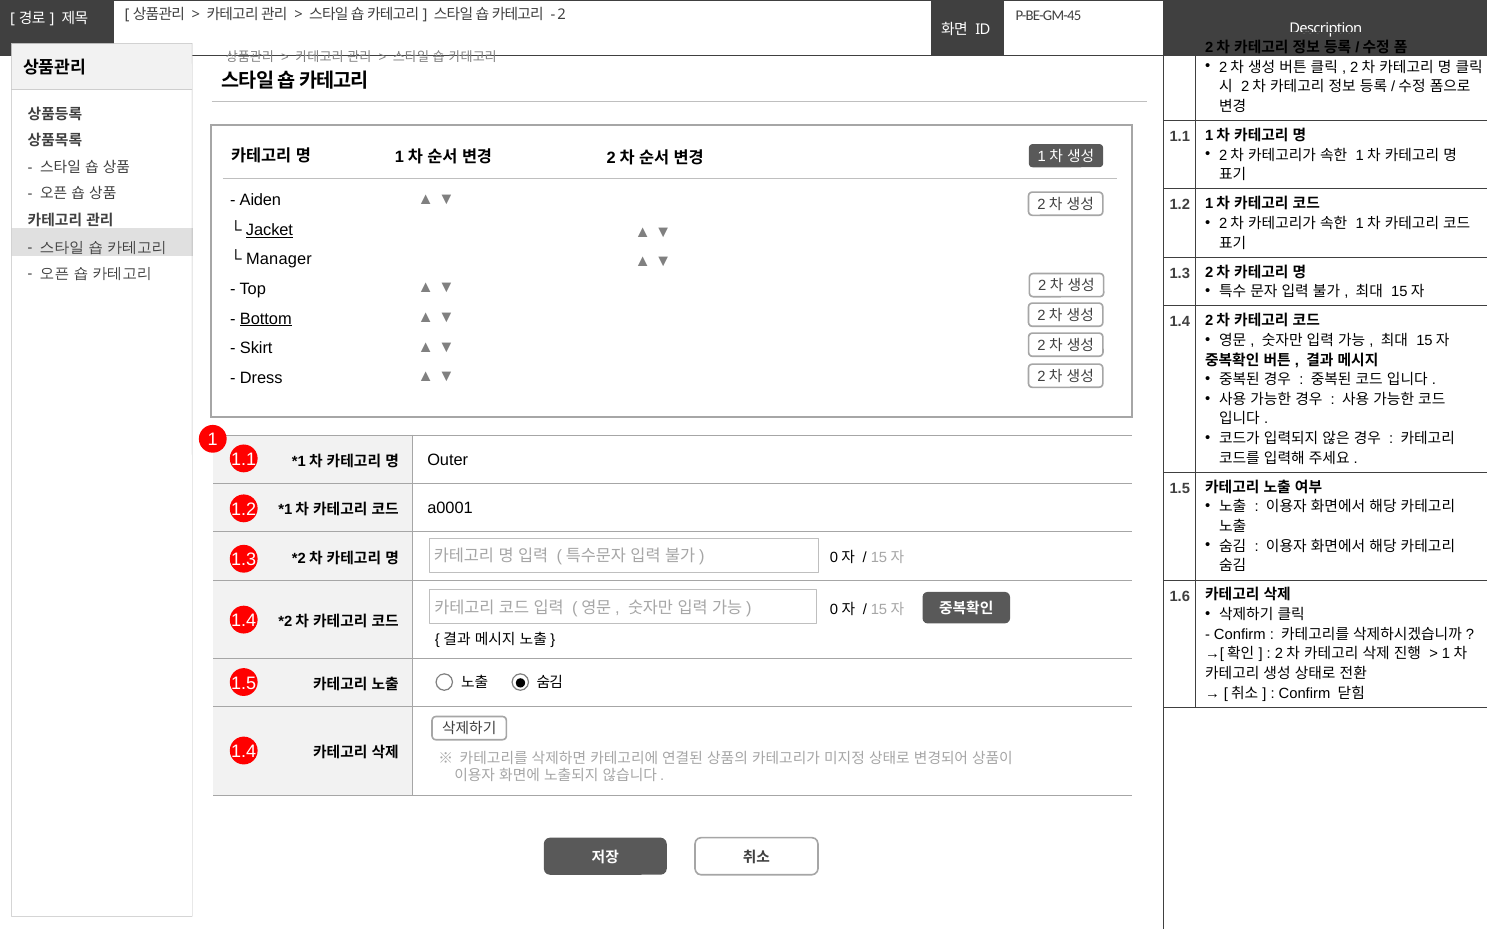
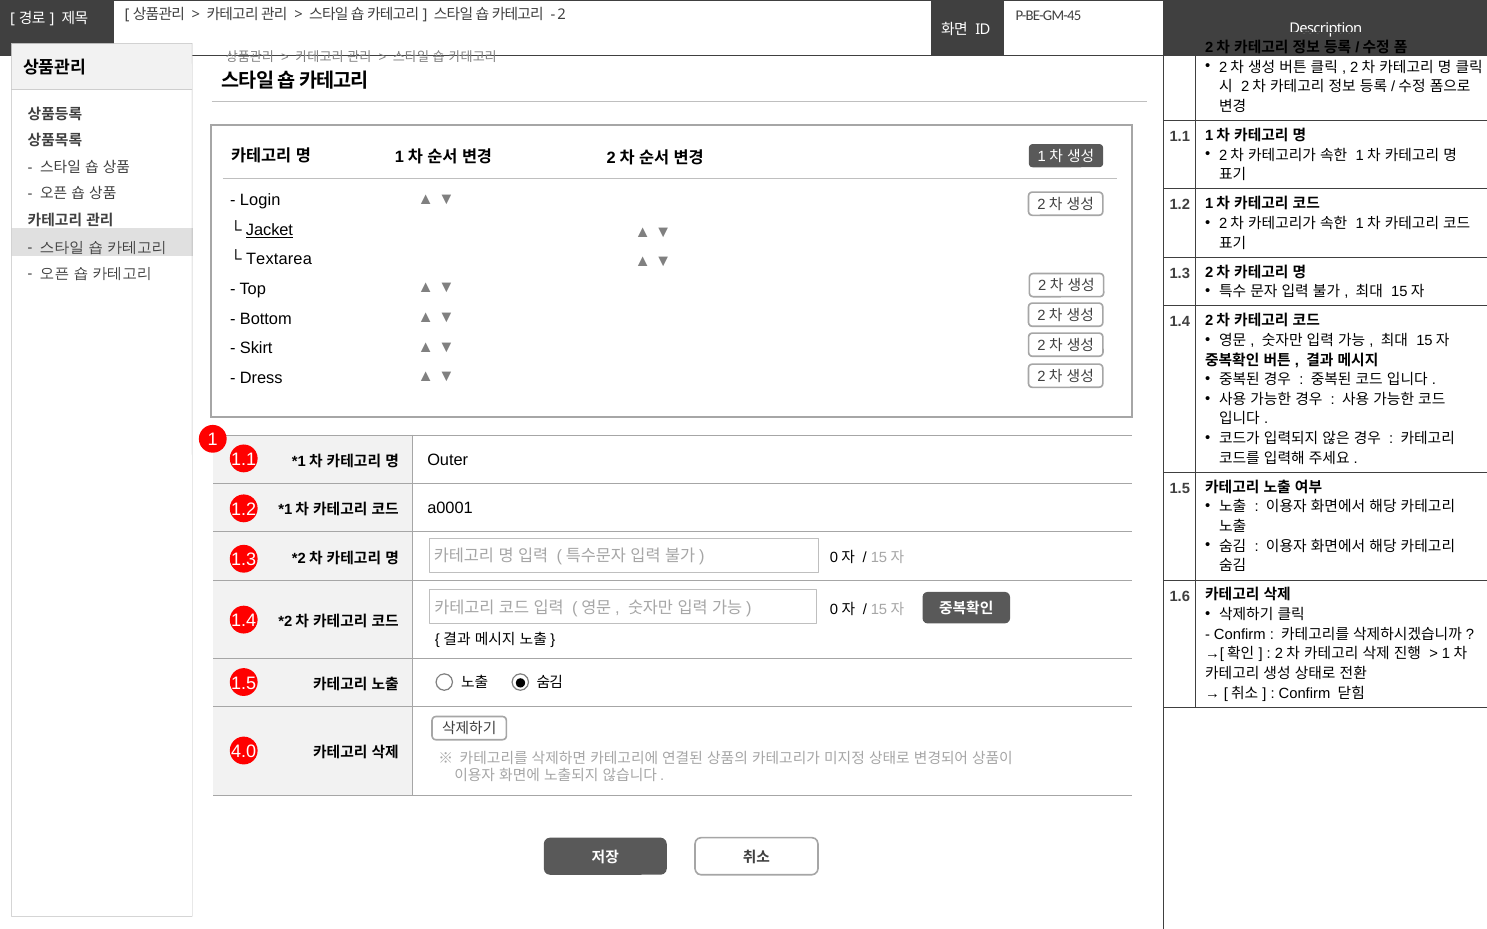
Aiden: Aiden -> Login (260, 200)
Manager: Manager -> Textarea (279, 260)
Bottom underline: present -> none (266, 319)
1.4: 1.4 -> 4.0 (244, 752)
